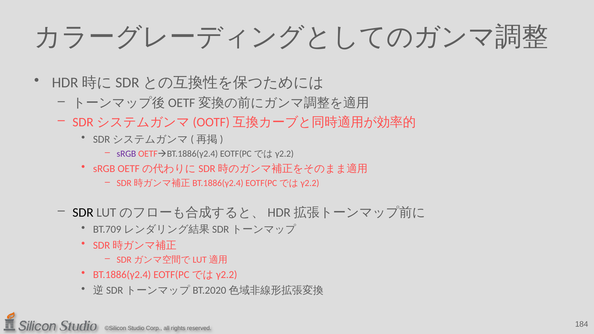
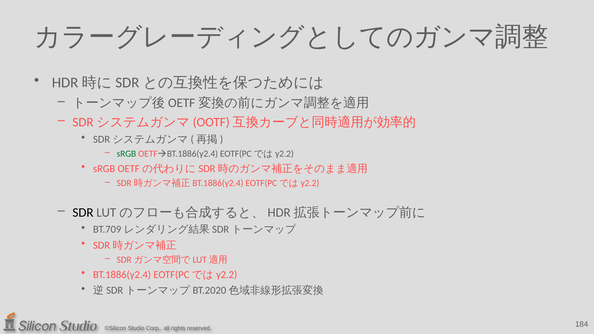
sRGB colour: purple -> green (126, 154)
